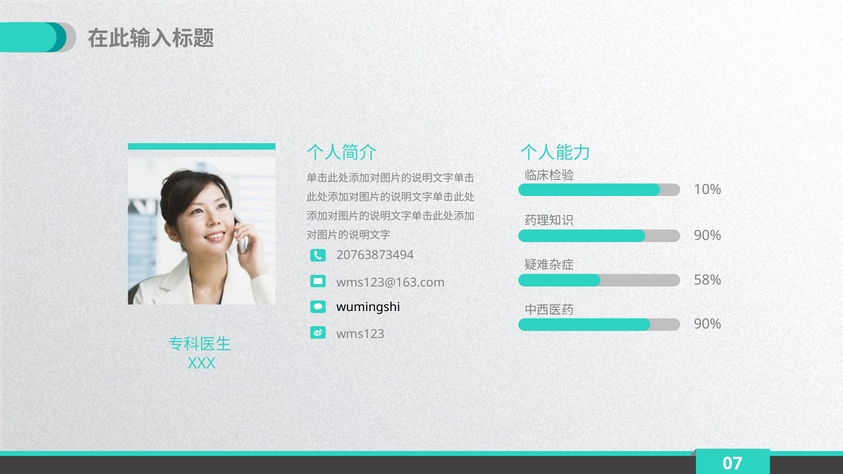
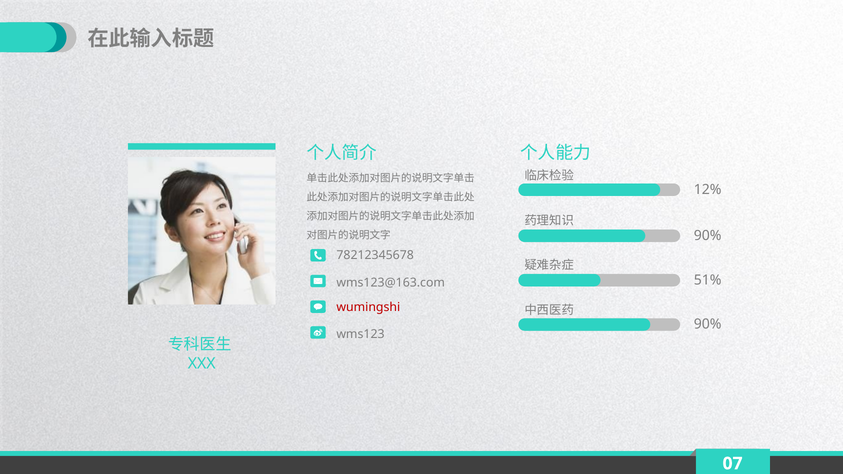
10%: 10% -> 12% (708, 190)
20763873494: 20763873494 -> 78212345678 (375, 255)
58%: 58% -> 51% (708, 280)
wumingshi colour: black -> red (368, 307)
